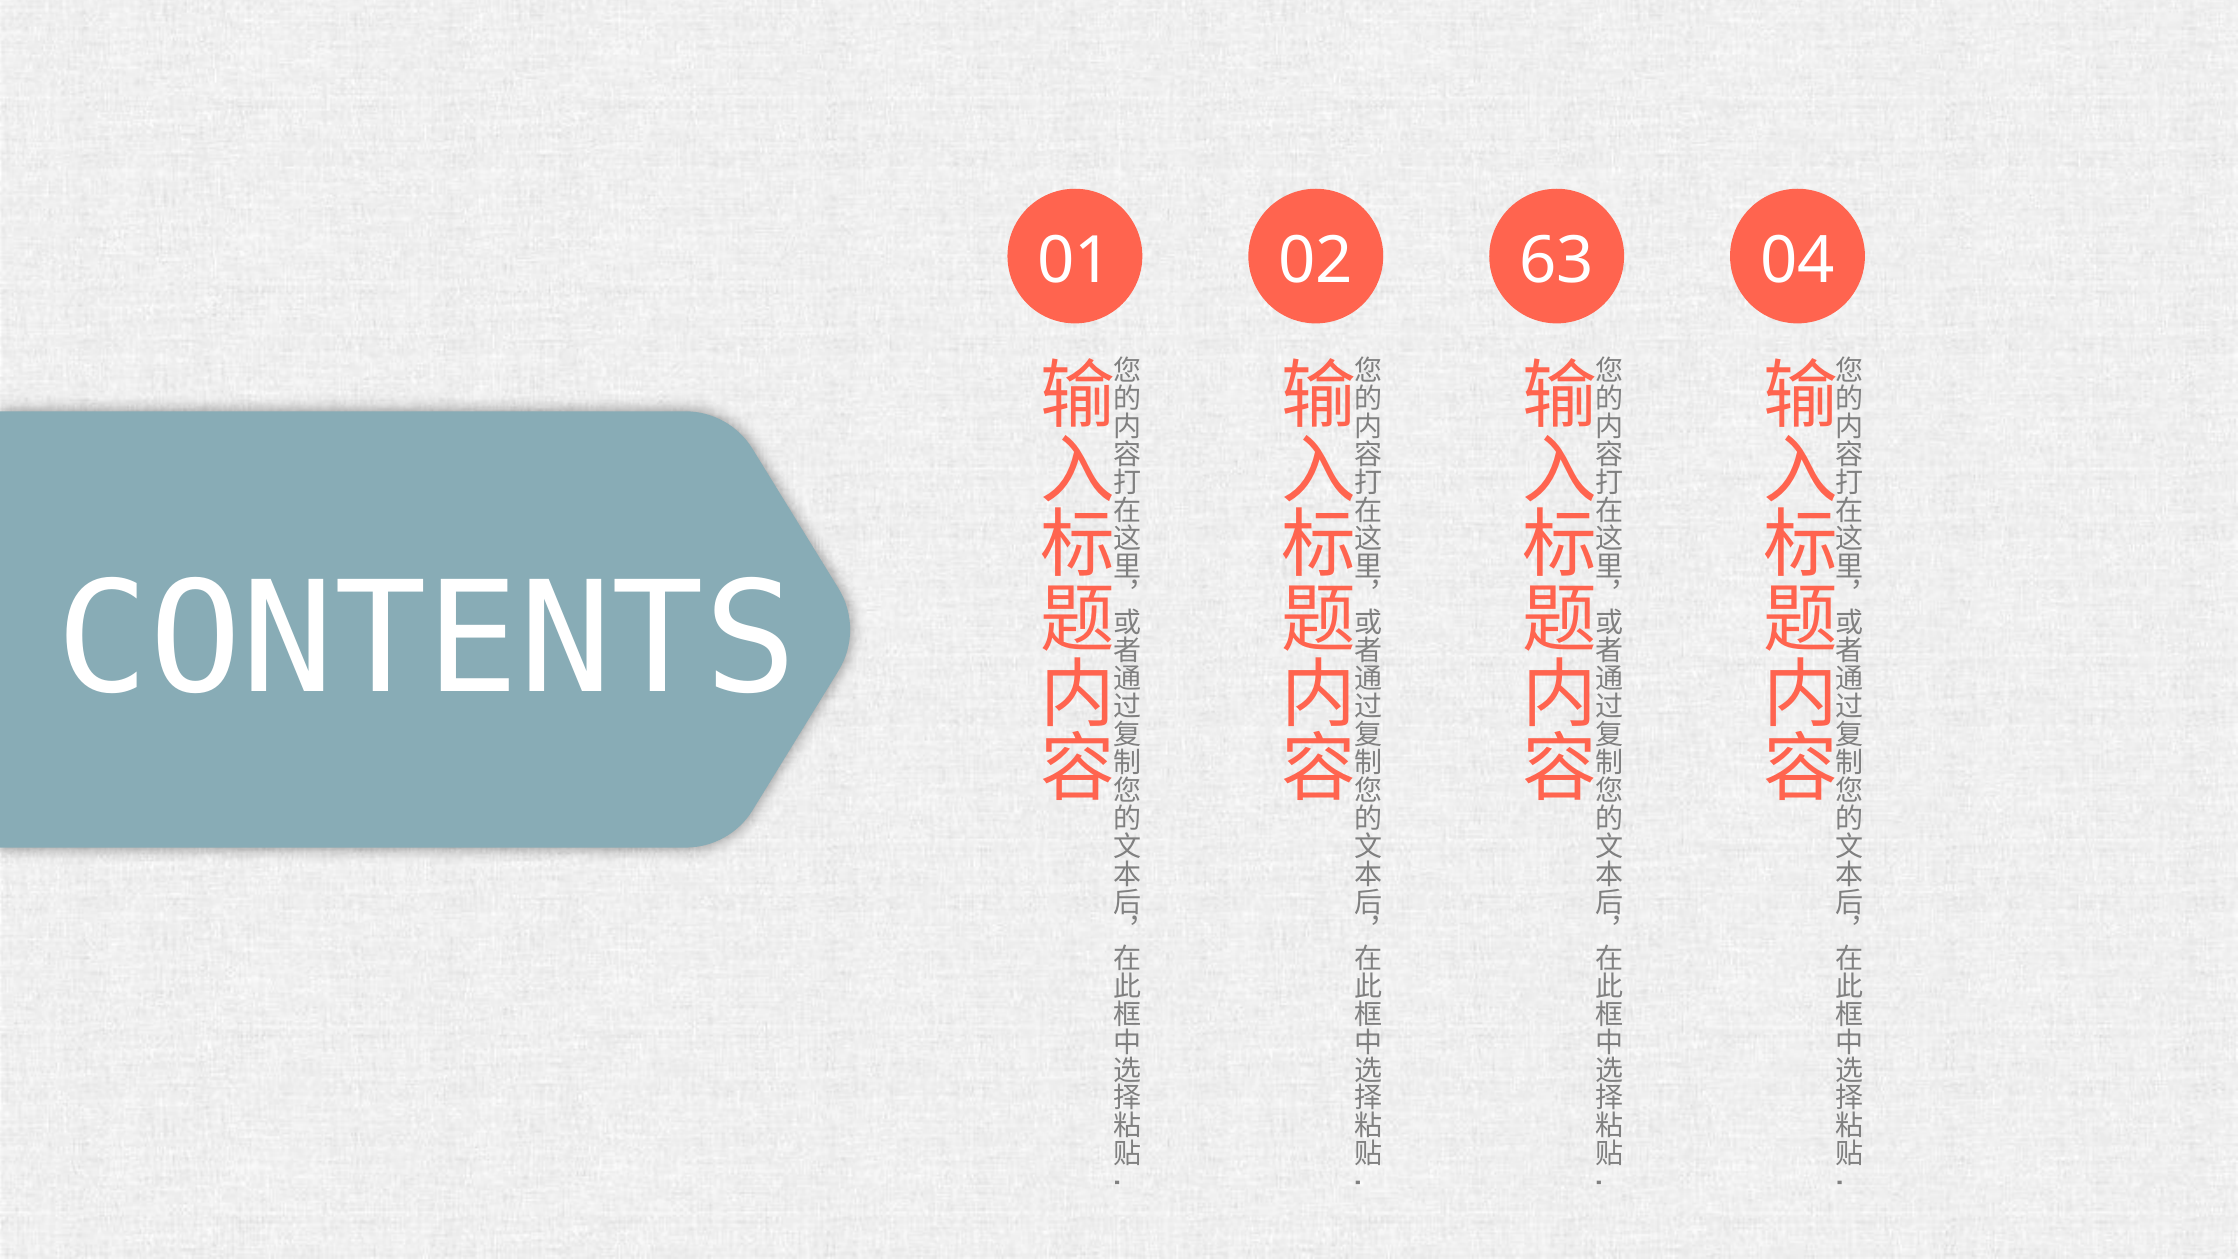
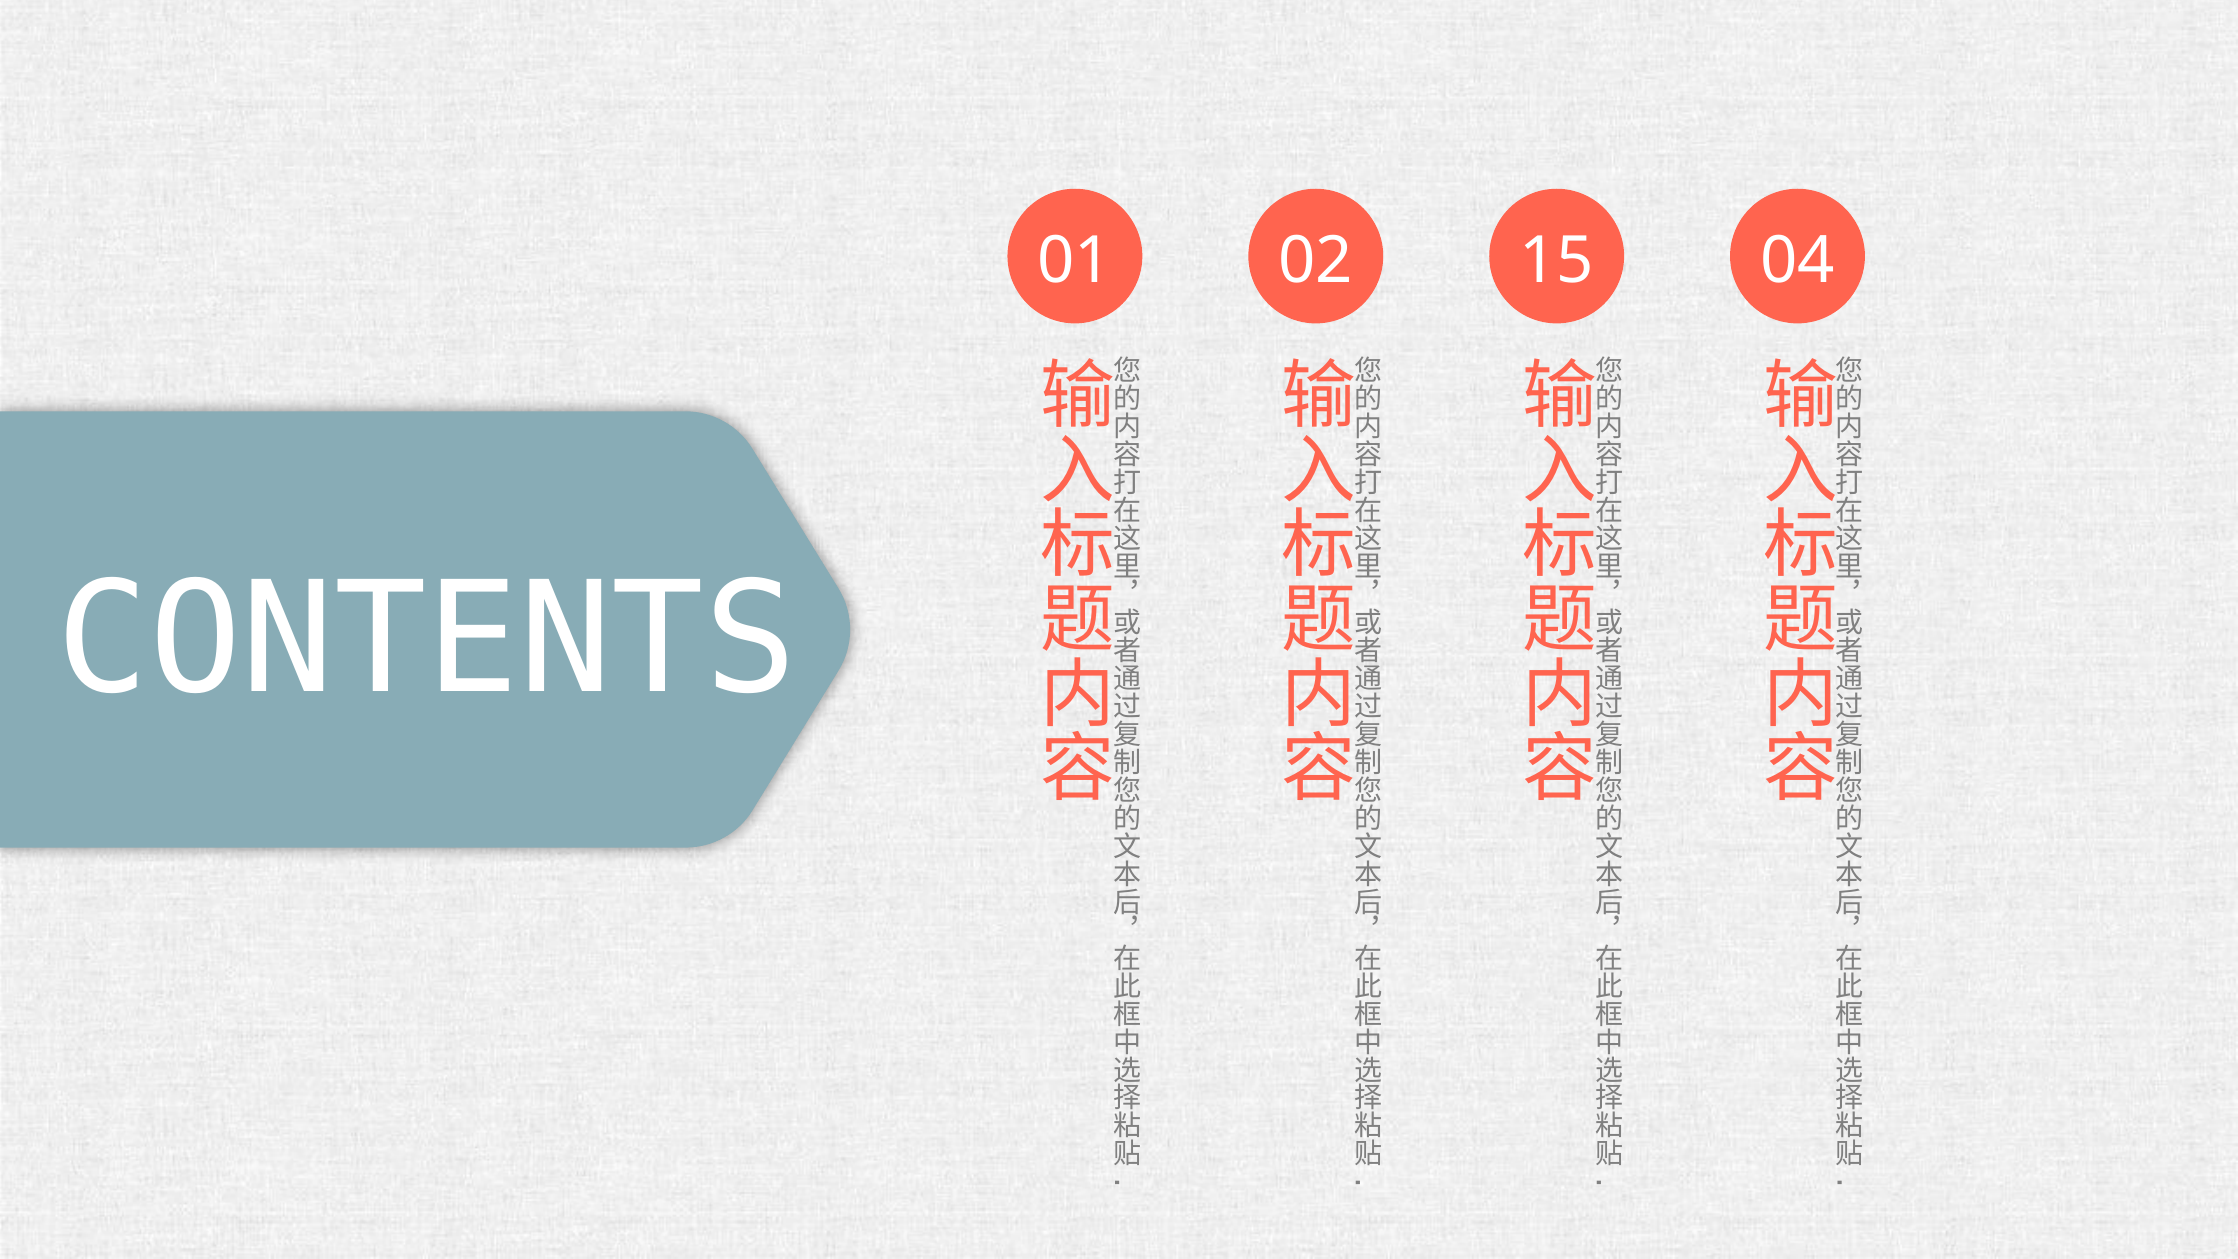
63: 63 -> 15 (1557, 261)
